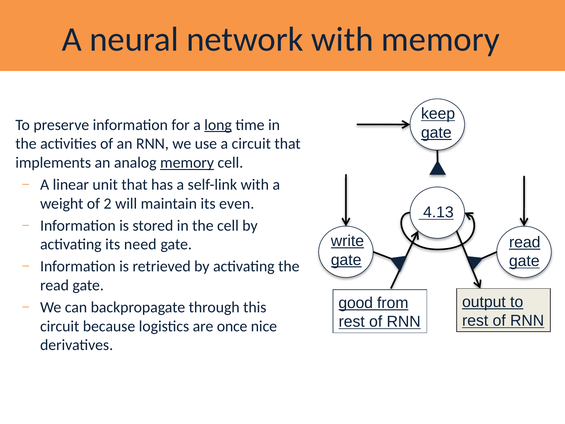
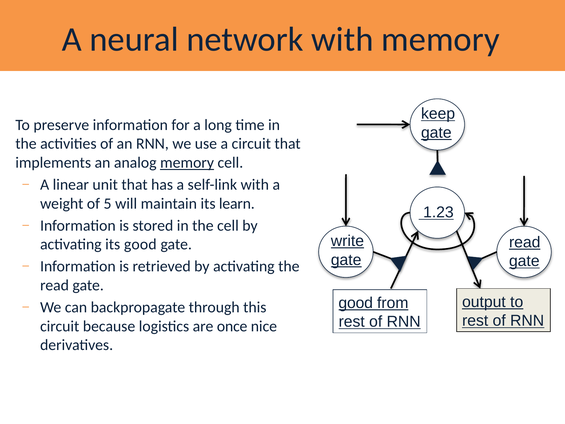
long underline: present -> none (218, 125)
2: 2 -> 5 (108, 203)
even: even -> learn (237, 203)
4.13: 4.13 -> 1.23 (438, 212)
its need: need -> good (140, 244)
